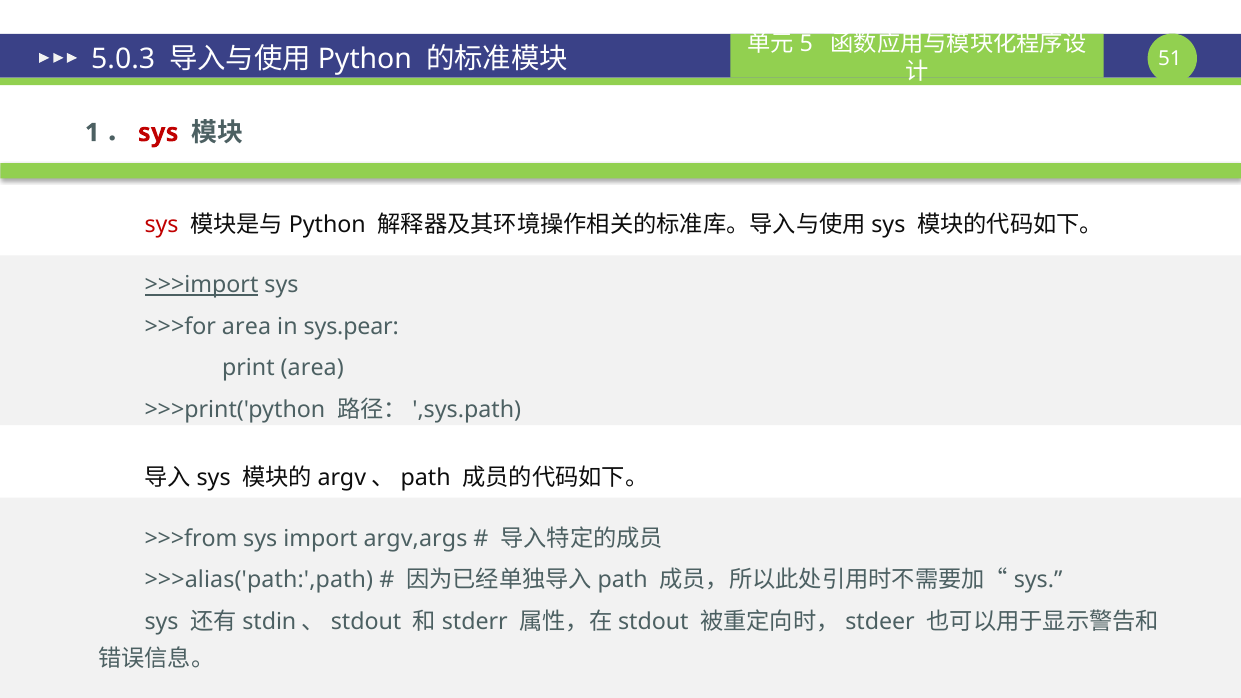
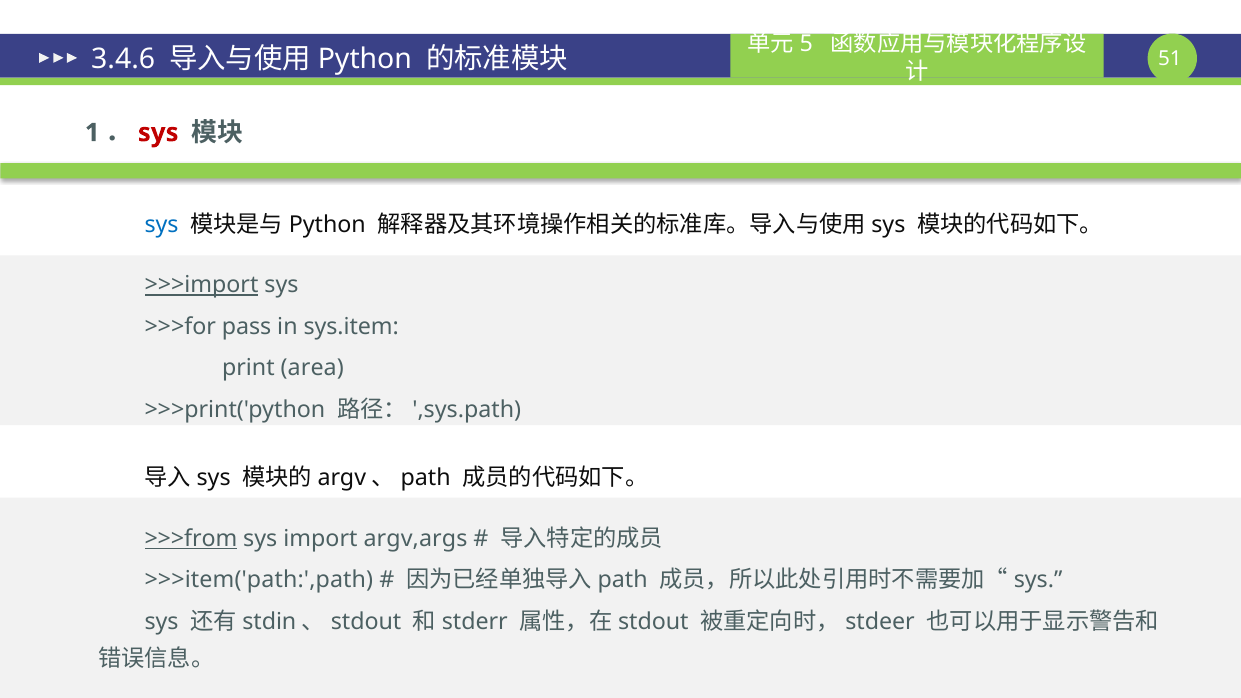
5.0.3: 5.0.3 -> 3.4.6 (123, 59)
sys colour: red -> blue (162, 225)
>>>for area: area -> pass (247, 327)
sys.pear: sys.pear -> sys.item (351, 327)
>>>from underline: none -> present (191, 539)
>>>alias('path:',path: >>>alias('path:',path -> >>>item('path:',path (259, 580)
